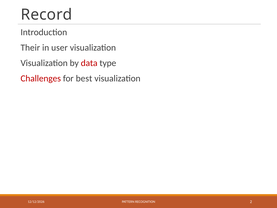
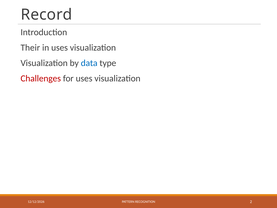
in user: user -> uses (60, 48)
data colour: red -> blue (89, 63)
for best: best -> uses (84, 78)
